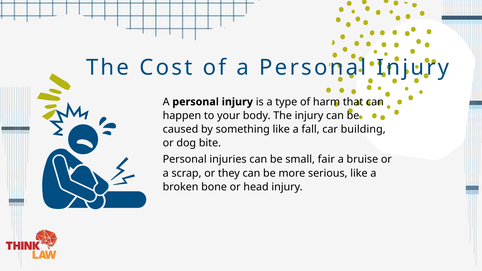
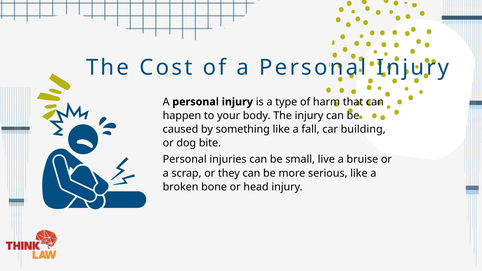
fair: fair -> live (326, 160)
